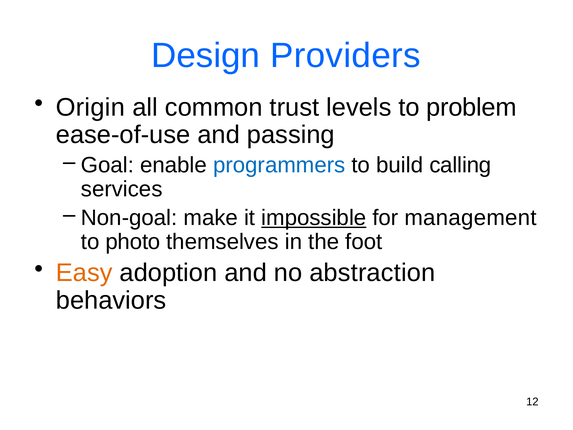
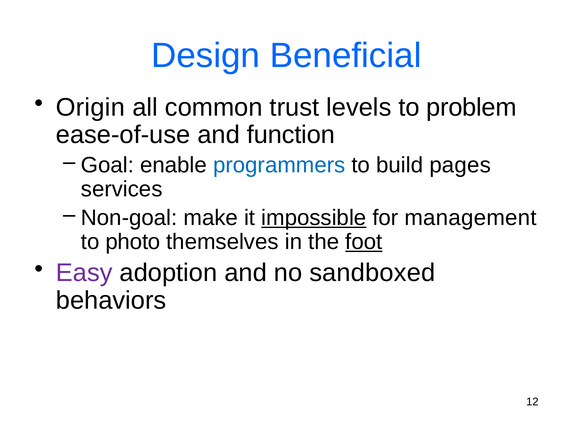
Providers: Providers -> Beneficial (346, 55)
passing: passing -> function (291, 135)
calling: calling -> pages (460, 165)
foot underline: none -> present (364, 242)
Easy colour: orange -> purple (84, 273)
abstraction: abstraction -> sandboxed (372, 273)
